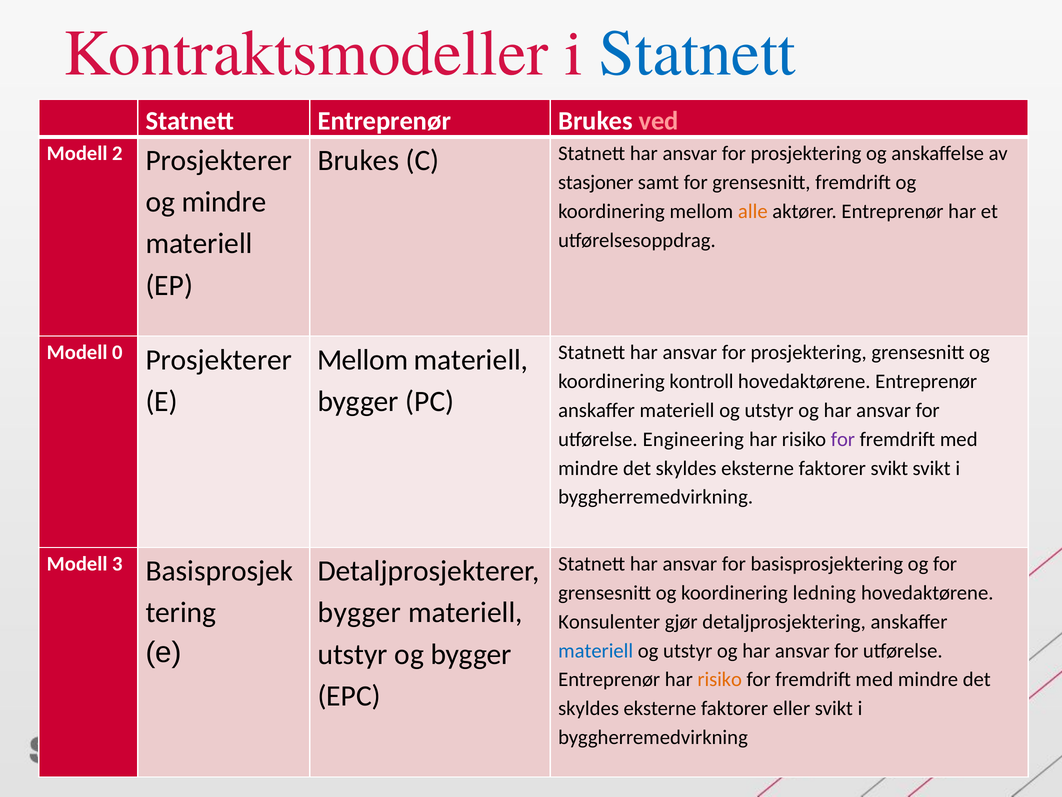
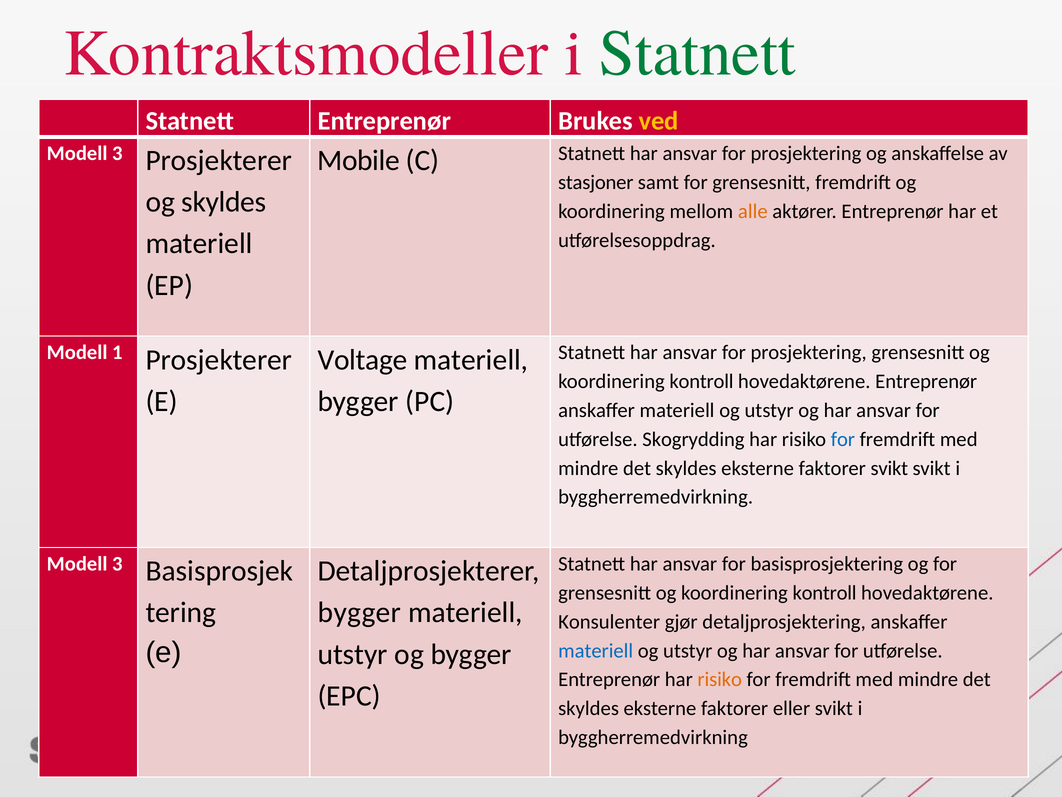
Statnett colour: blue -> green (697, 53)
ved colour: pink -> yellow (659, 121)
2: 2 -> 3 (117, 153)
Brukes: Brukes -> Mobile (359, 161)
og mindre: mindre -> skyldes (224, 202)
0: 0 -> 1 (117, 352)
Mellom: Mellom -> Voltage (363, 360)
Engineering: Engineering -> Skogrydding (693, 439)
for colour: purple -> blue (843, 439)
ledning: ledning -> kontroll (825, 593)
